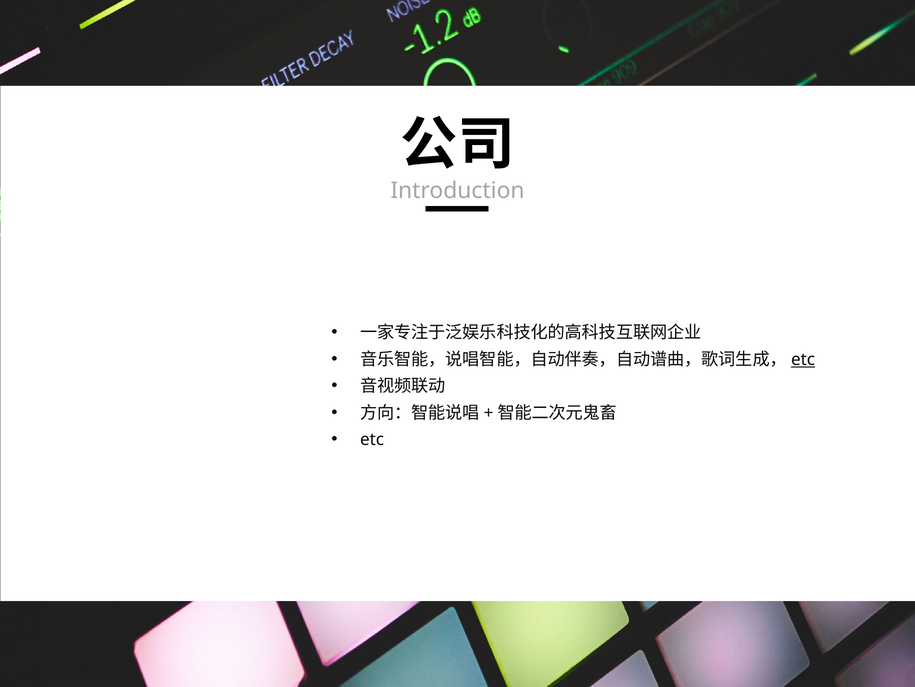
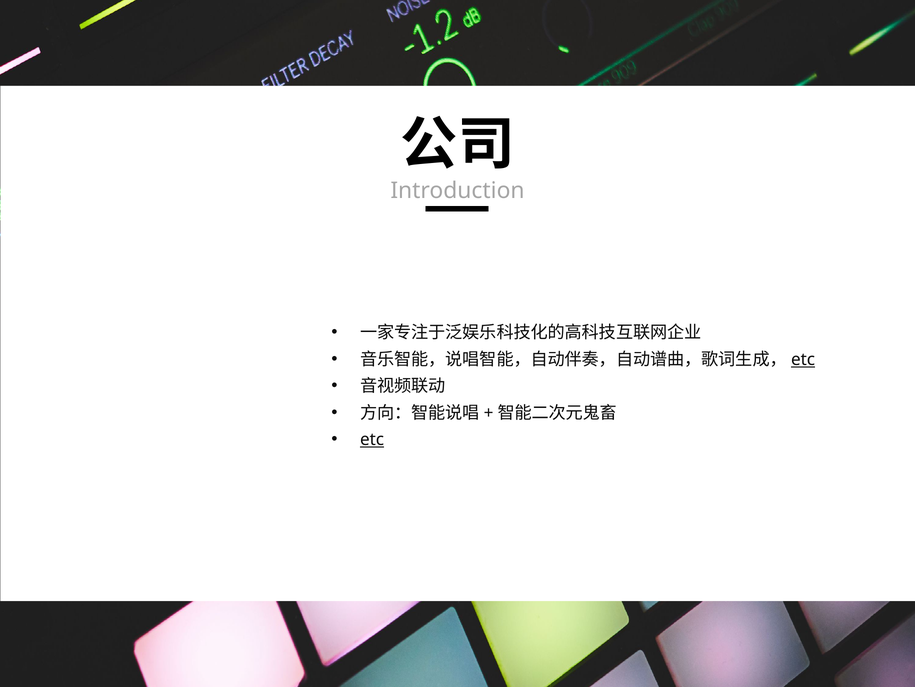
etc underline: none -> present (372, 439)
